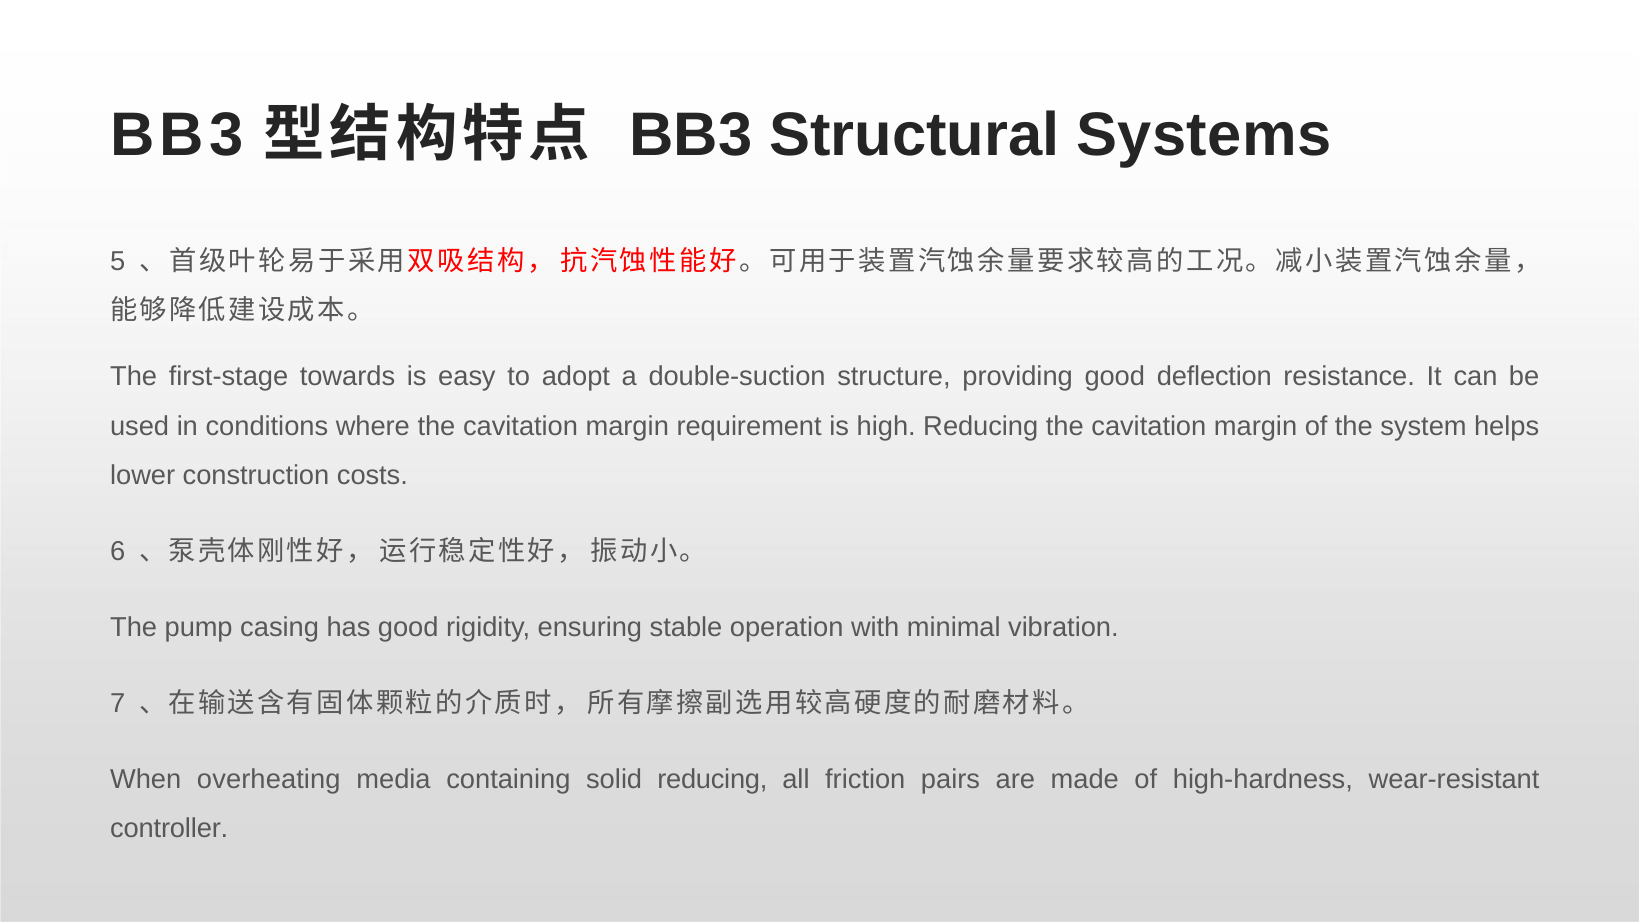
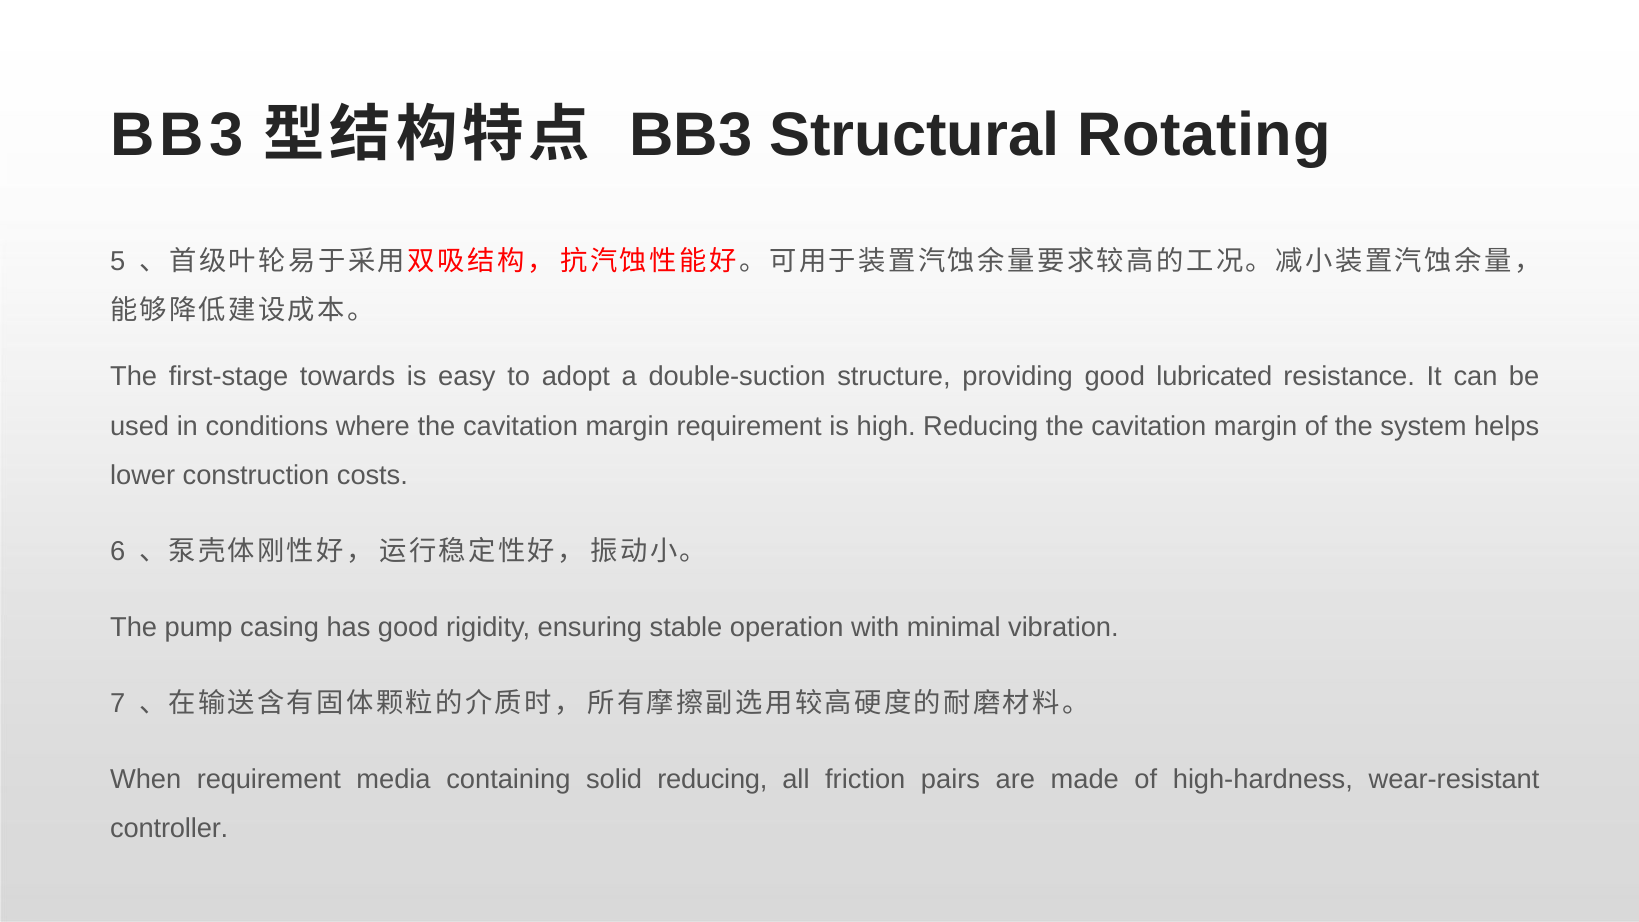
Systems: Systems -> Rotating (1204, 135)
deflection: deflection -> lubricated (1214, 377)
When overheating: overheating -> requirement (269, 780)
